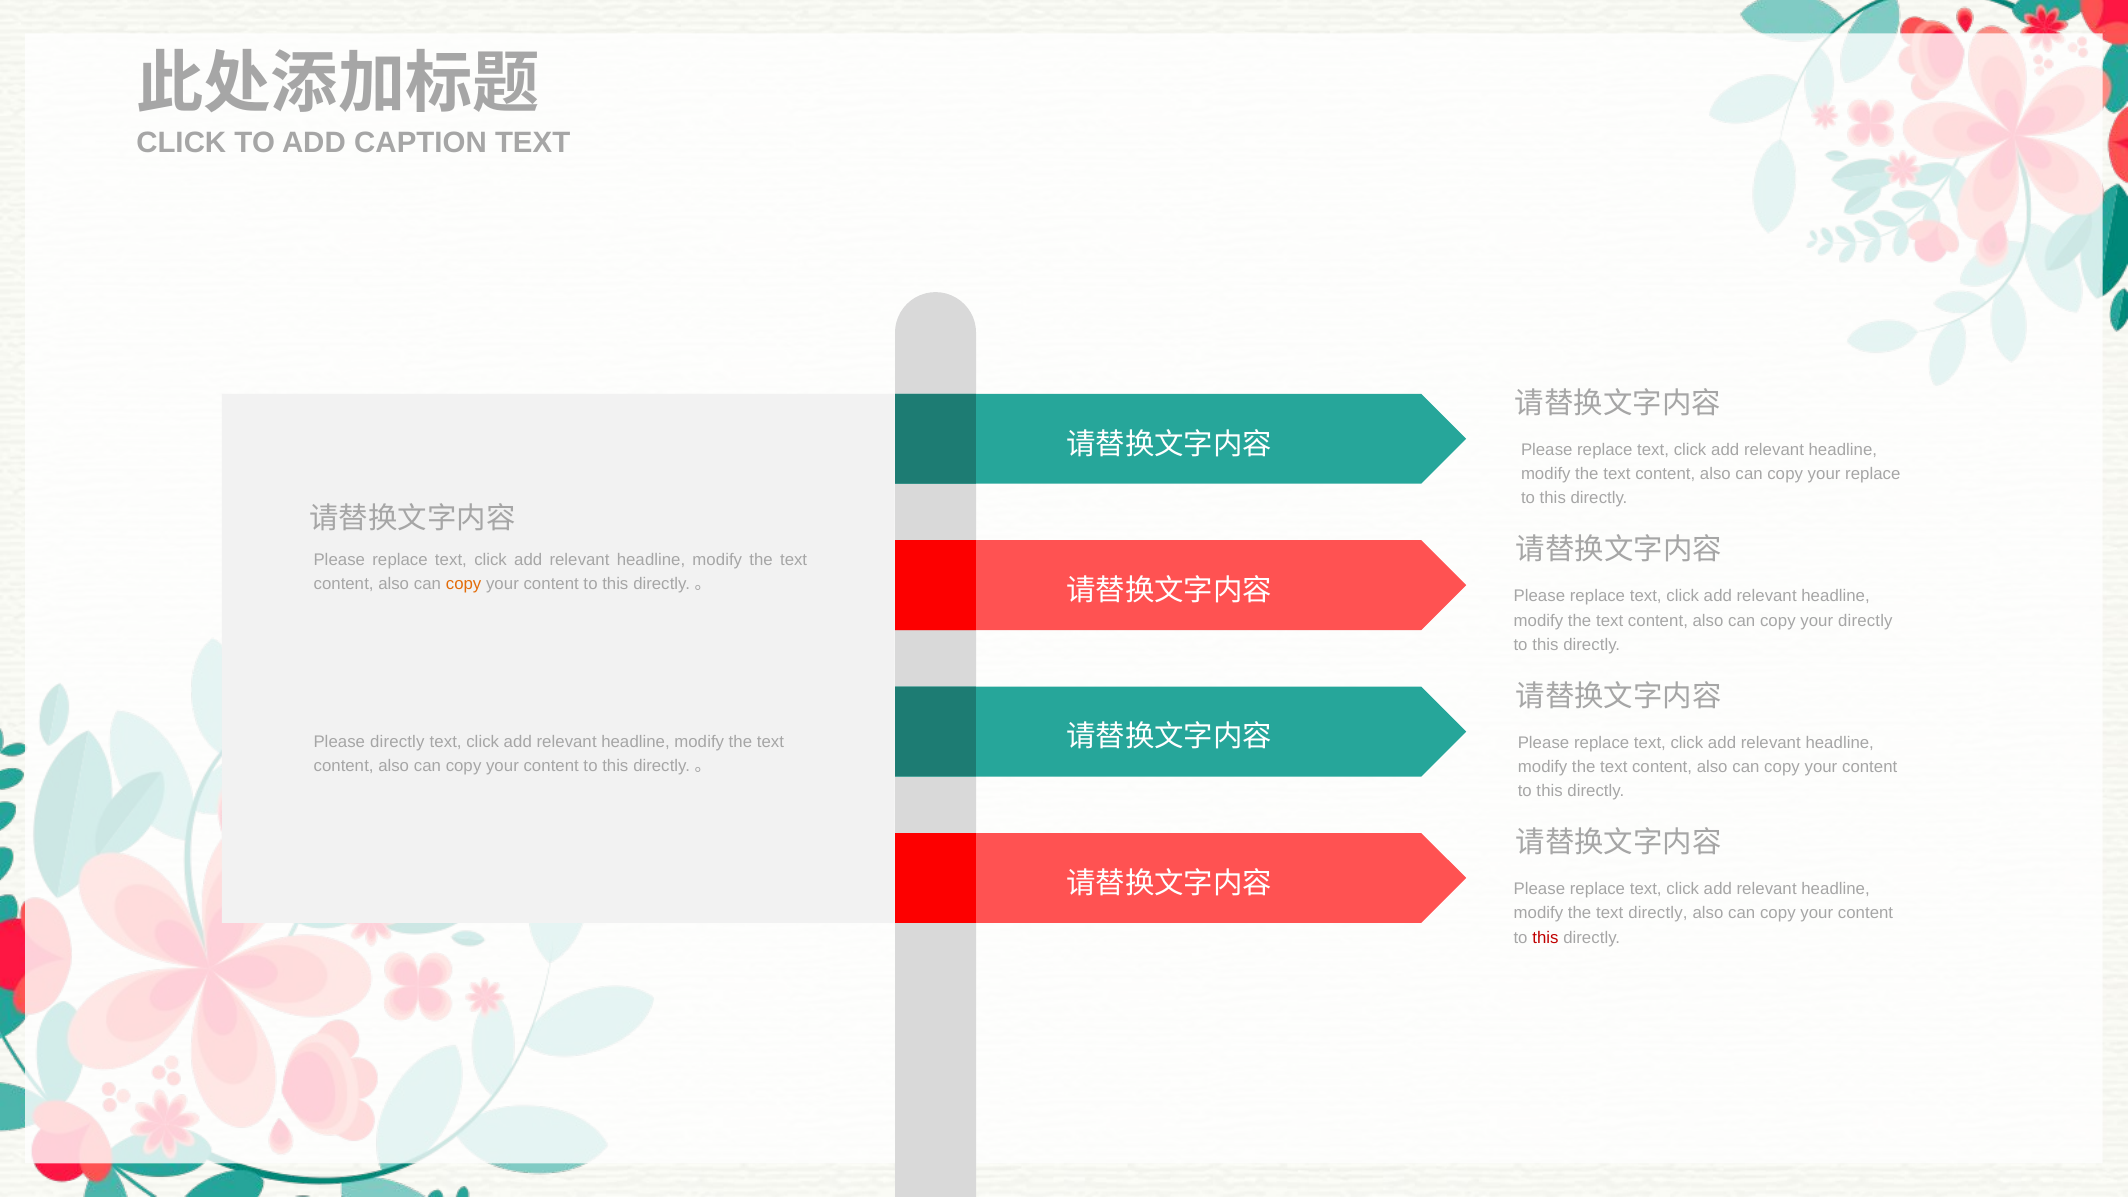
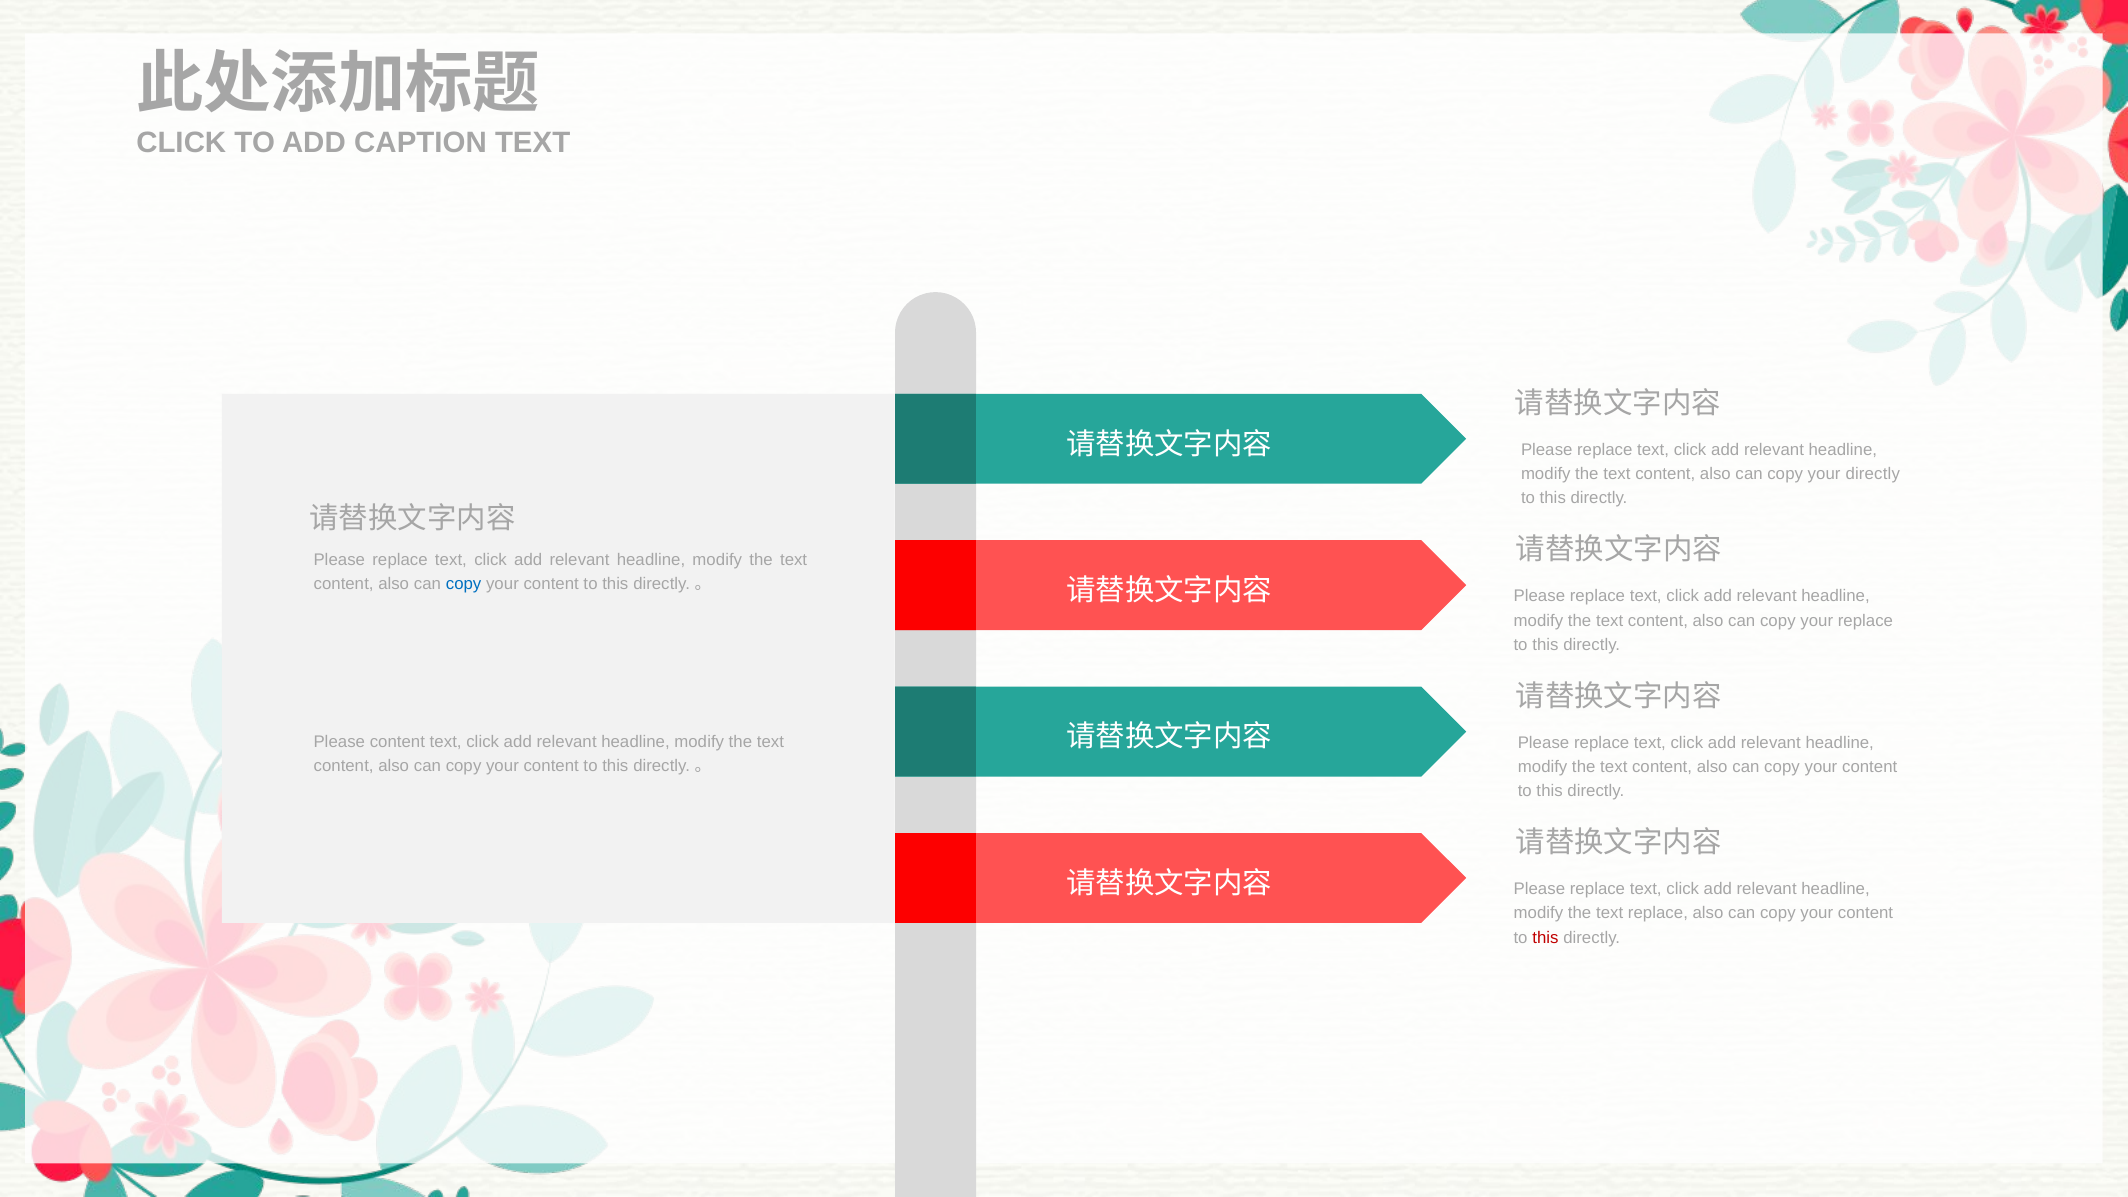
your replace: replace -> directly (1873, 474)
copy colour: orange -> blue (464, 584)
your directly: directly -> replace (1865, 621)
Please directly: directly -> content (397, 742)
text directly: directly -> replace (1658, 913)
